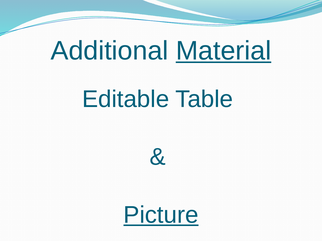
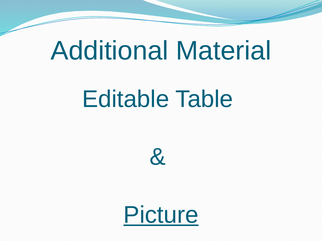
Material underline: present -> none (224, 51)
